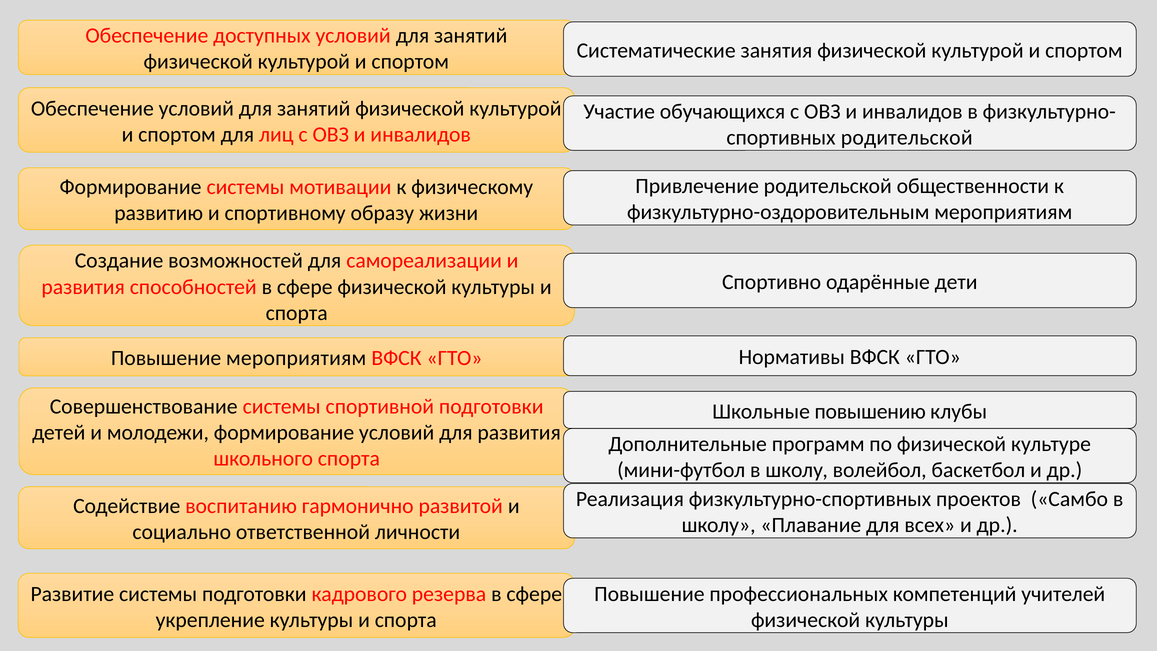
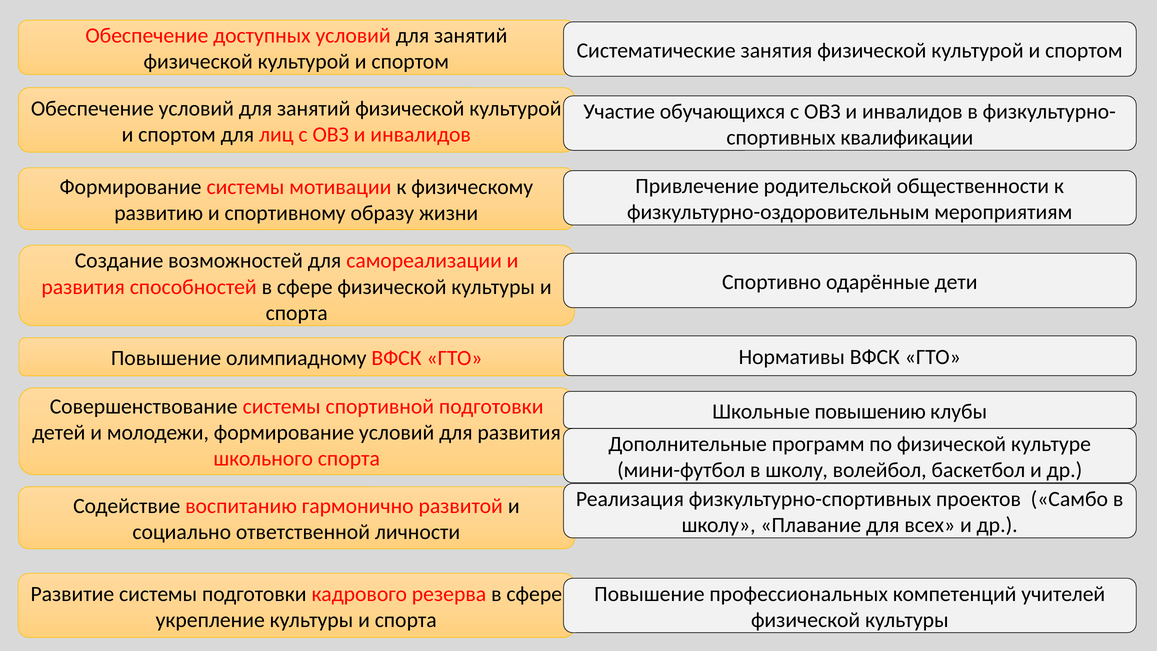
родительской: родительской -> квалификации (907, 138)
Повышение мероприятиям: мероприятиям -> олимпиадному (296, 358)
